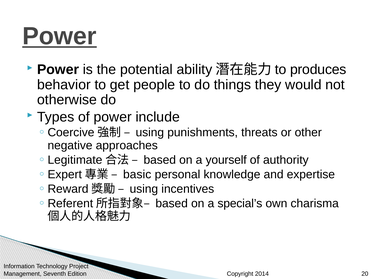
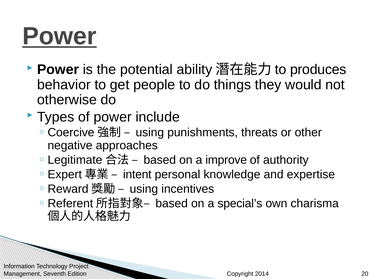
yourself: yourself -> improve (226, 160)
basic: basic -> intent (137, 174)
